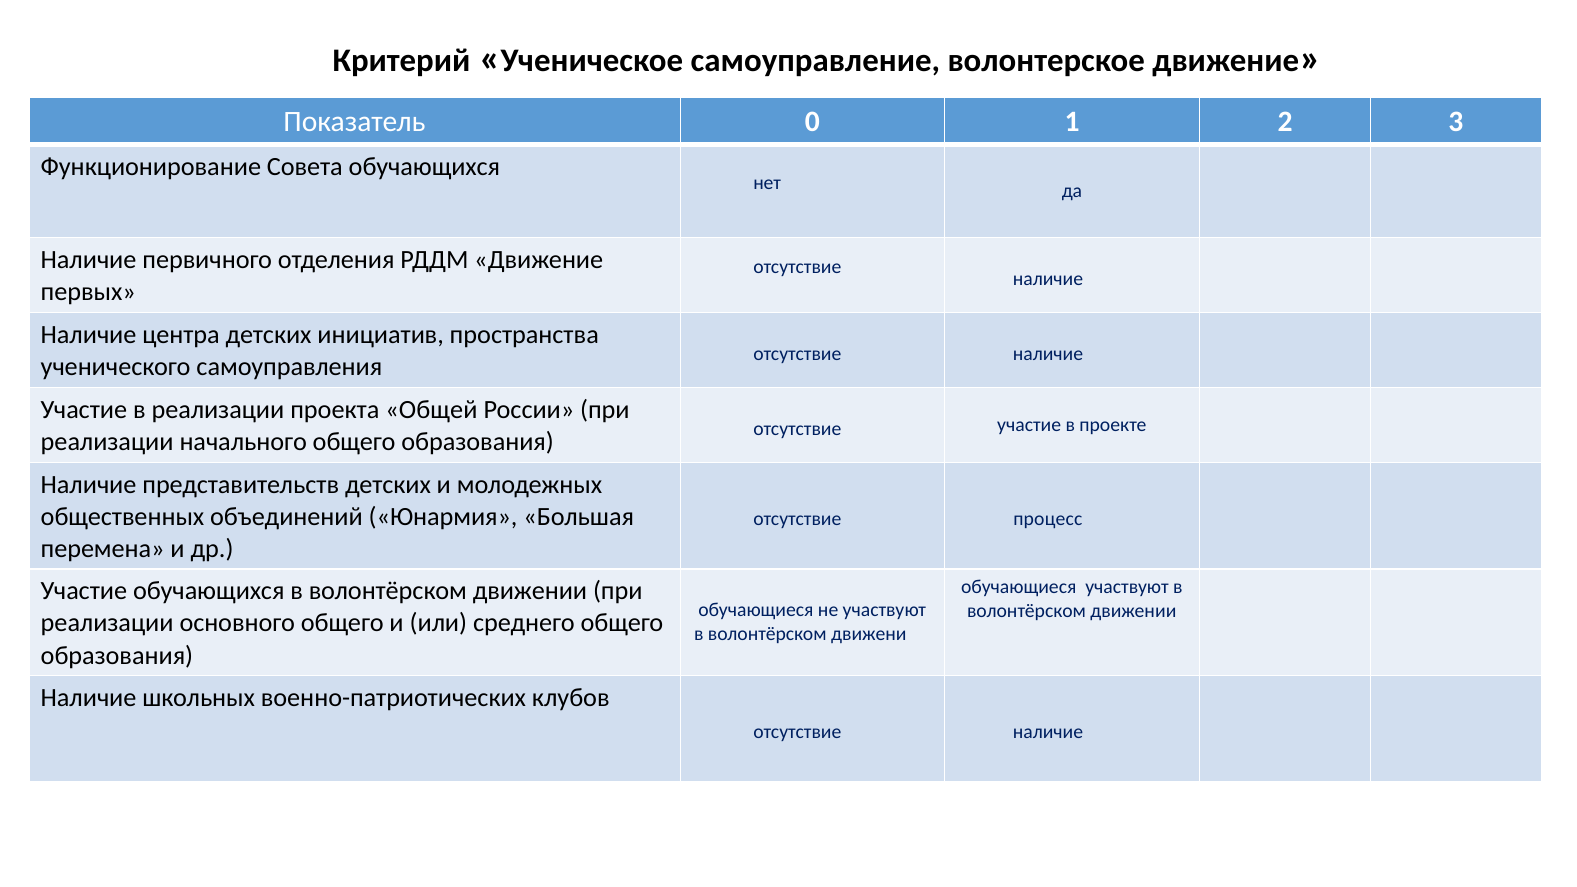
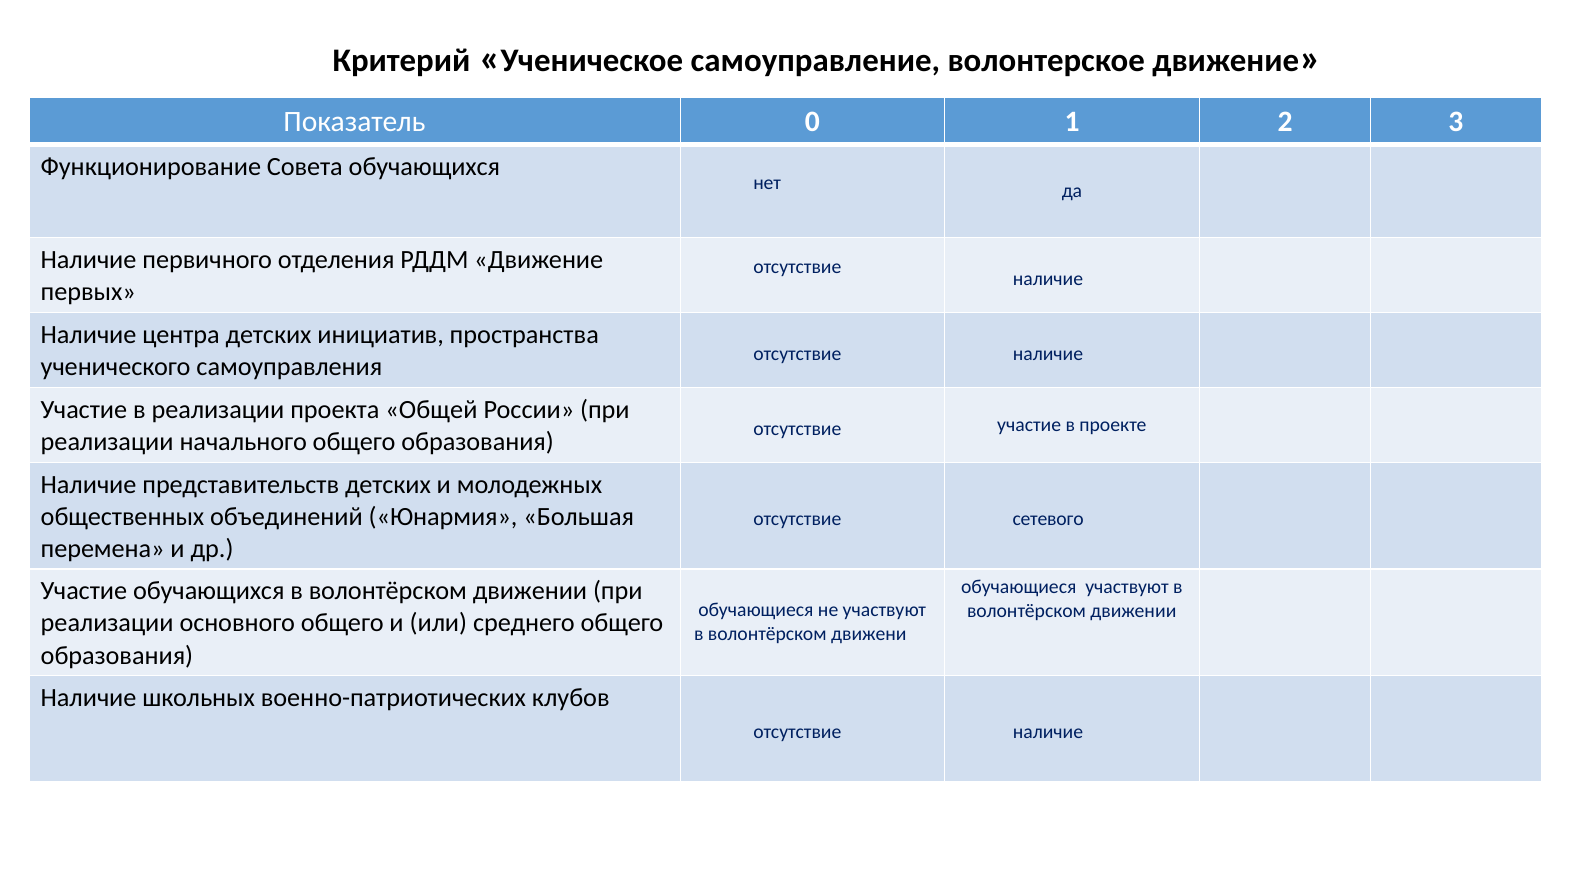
процесс: процесс -> сетевого (1048, 519)
